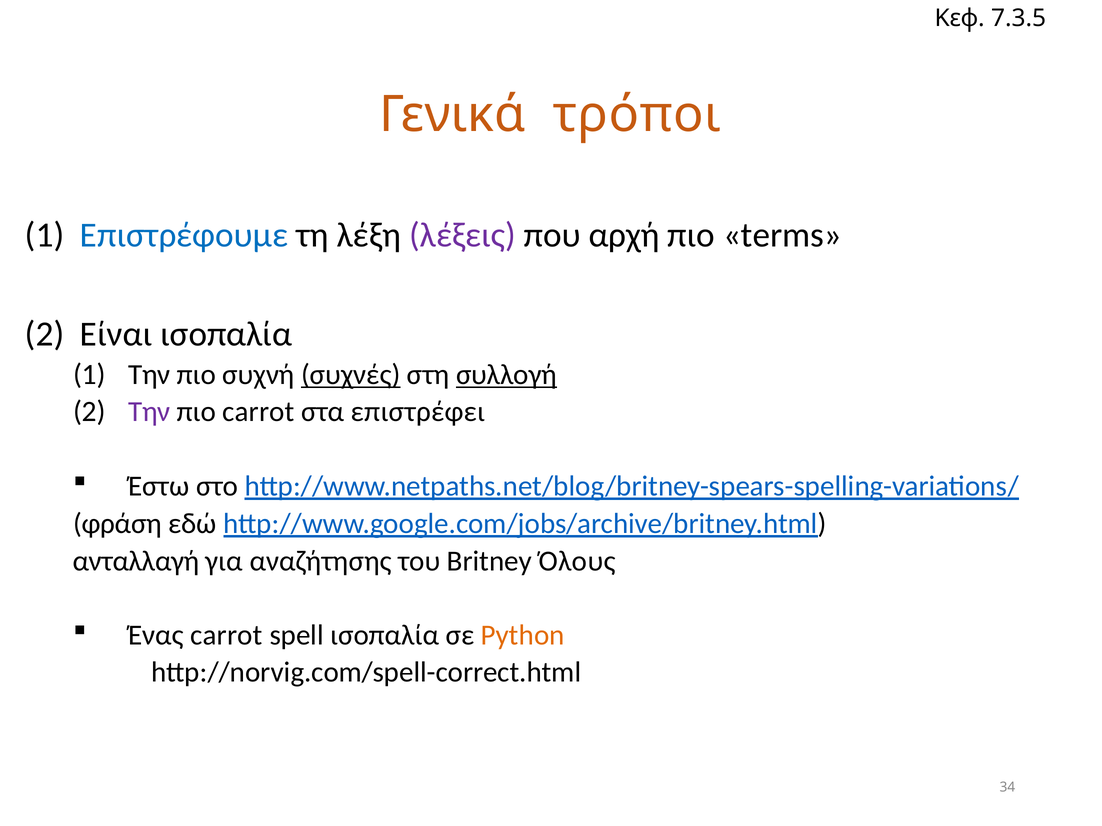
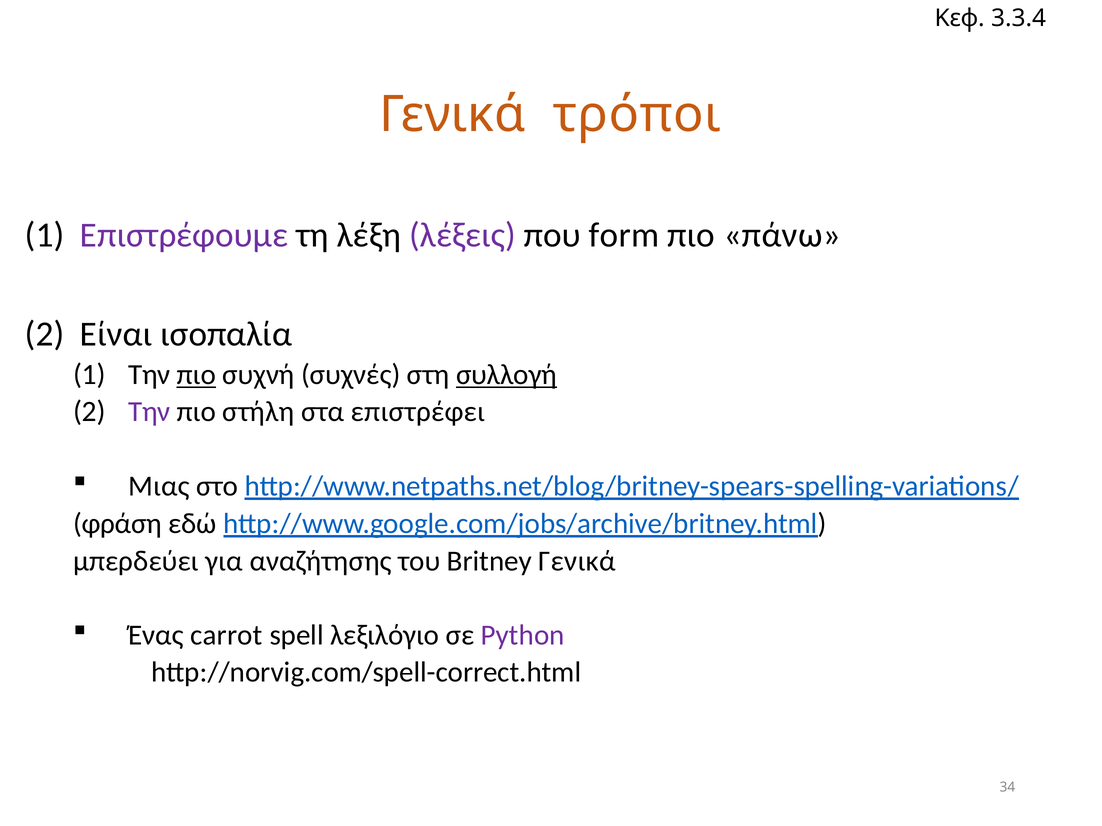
7.3.5: 7.3.5 -> 3.3.4 (1019, 18)
Επιστρέφουμε colour: blue -> purple (184, 236)
αρχή: αρχή -> form (624, 236)
terms: terms -> πάνω (782, 236)
πιο underline: none -> present (196, 375)
συχνές underline: present -> none (351, 375)
πιο carrot: carrot -> στήλη (258, 412)
Έστω: Έστω -> Μιας (159, 487)
ανταλλαγή: ανταλλαγή -> μπερδεύει (136, 561)
Britney Όλους: Όλους -> Γενικά (577, 561)
spell ισοπαλία: ισοπαλία -> λεξιλόγιο (385, 636)
Python colour: orange -> purple (523, 636)
